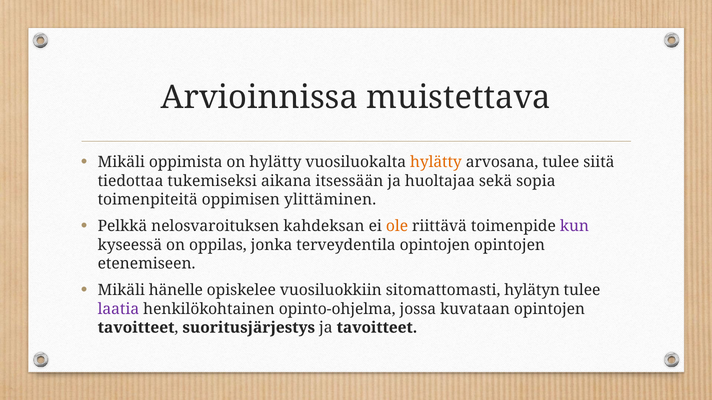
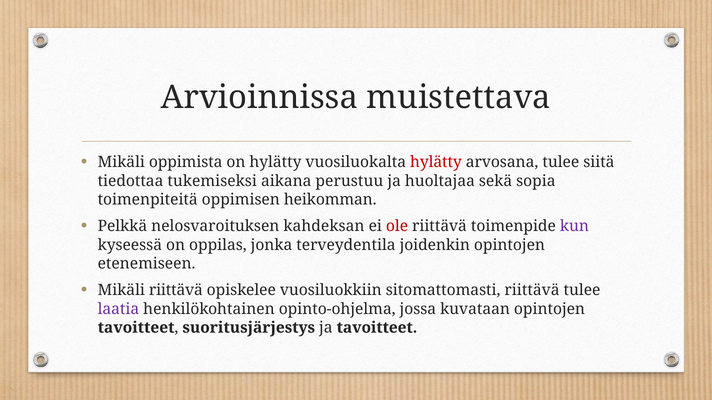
hylätty colour: orange -> red (436, 162)
itsessään: itsessään -> perustuu (349, 181)
ylittäminen: ylittäminen -> heikomman (330, 200)
ole colour: orange -> red (397, 227)
terveydentila opintojen: opintojen -> joidenkin (435, 245)
Mikäli hänelle: hänelle -> riittävä (176, 291)
sitomattomasti hylätyn: hylätyn -> riittävä (532, 291)
